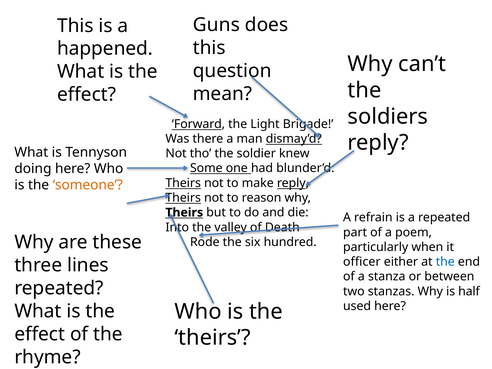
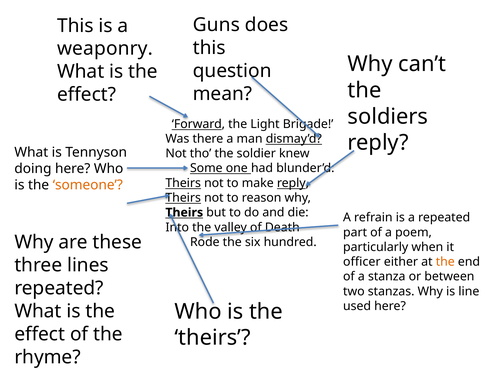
happened: happened -> weaponry (105, 49)
the colour: blue -> orange (445, 262)
half: half -> line (469, 291)
